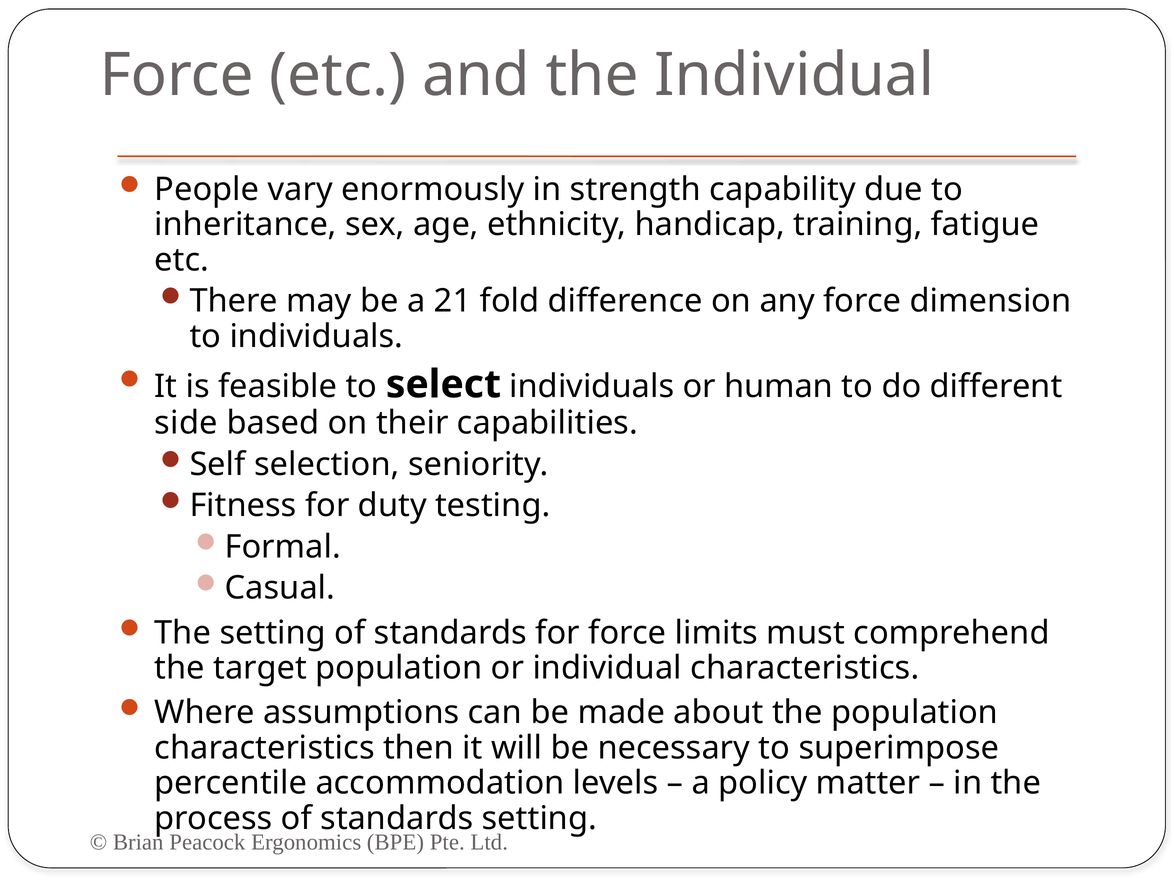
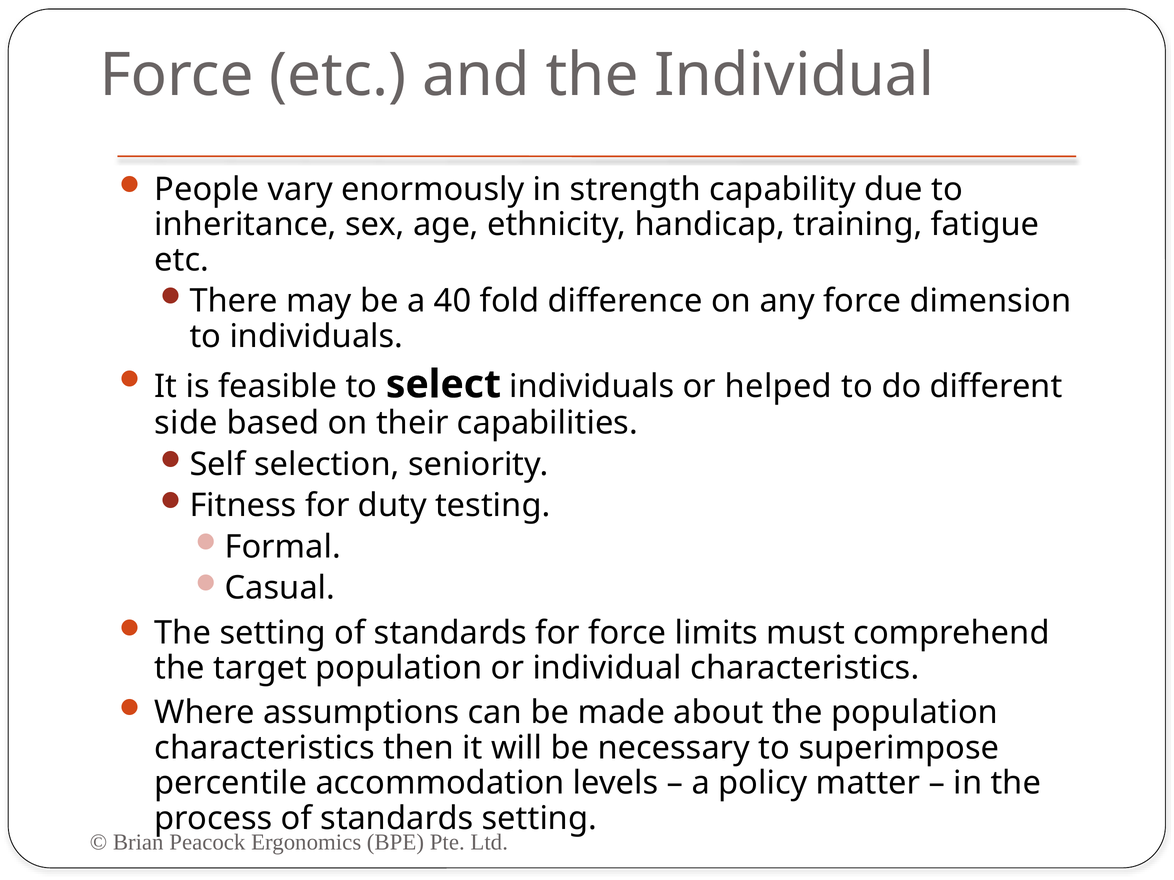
21: 21 -> 40 (453, 301)
human: human -> helped (778, 387)
